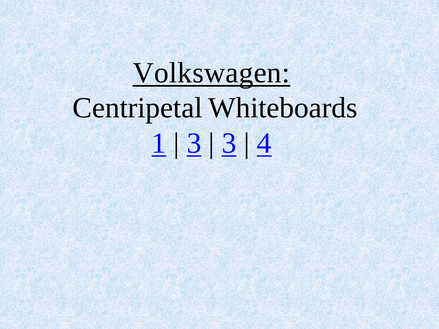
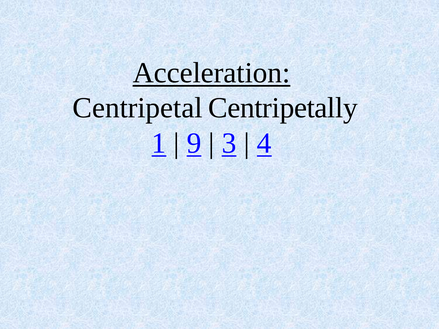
Volkswagen: Volkswagen -> Acceleration (211, 73)
Whiteboards: Whiteboards -> Centripetally (283, 108)
3: 3 -> 9 (194, 143)
